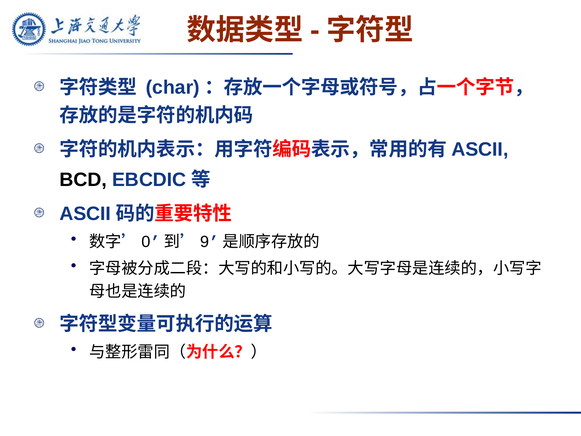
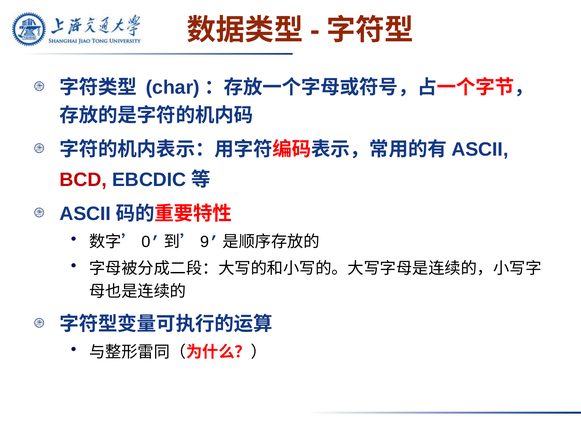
BCD colour: black -> red (83, 180)
